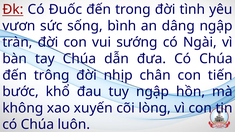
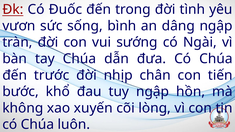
trông: trông -> trước (52, 75)
